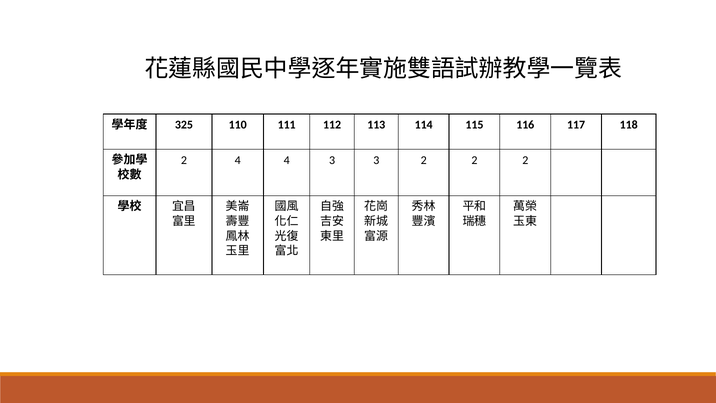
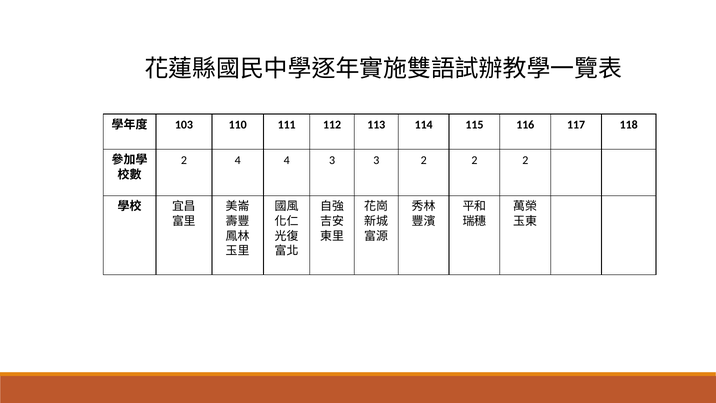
325: 325 -> 103 (184, 125)
